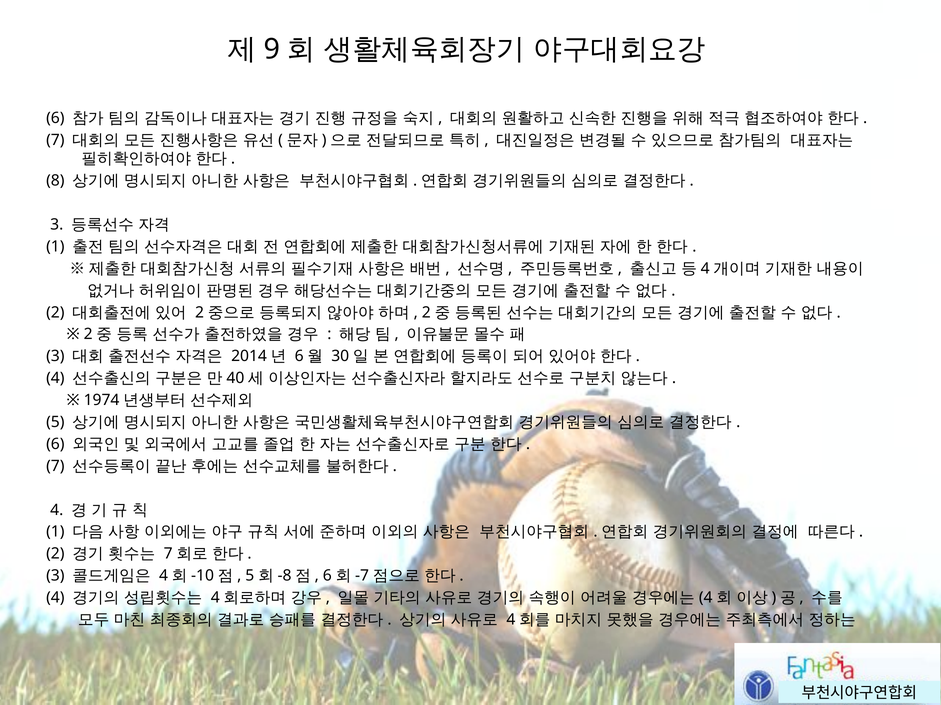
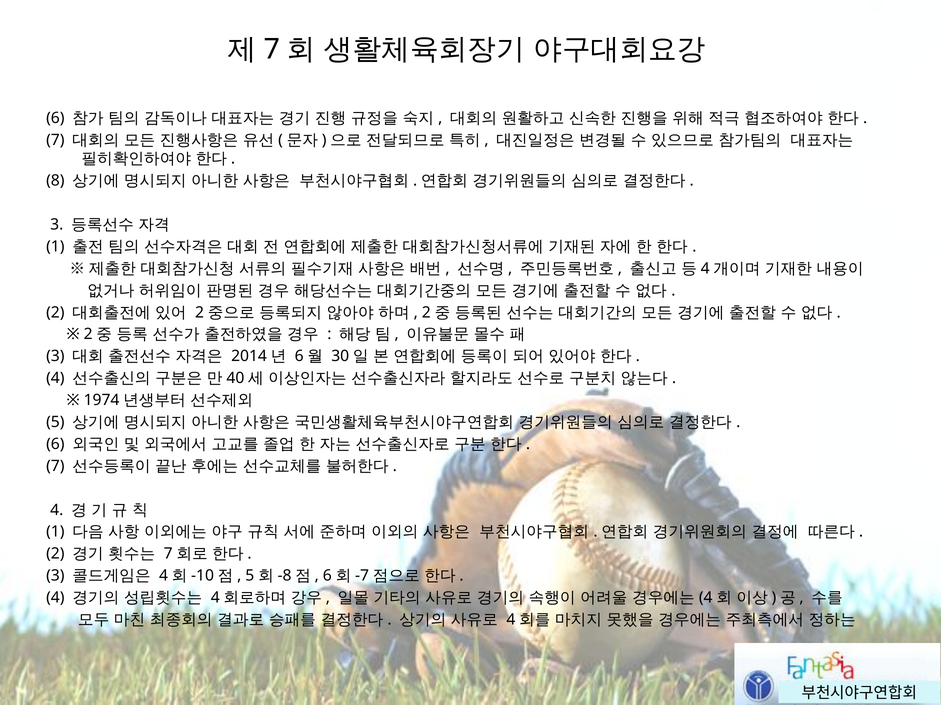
9: 9 -> 7 (272, 49)
